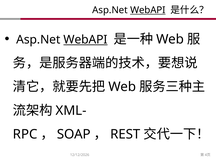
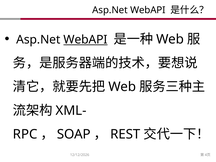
WebAPI underline: present -> none (148, 10)
